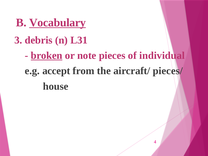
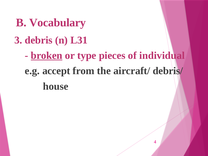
Vocabulary underline: present -> none (58, 23)
note: note -> type (87, 56)
pieces/: pieces/ -> debris/ (168, 71)
